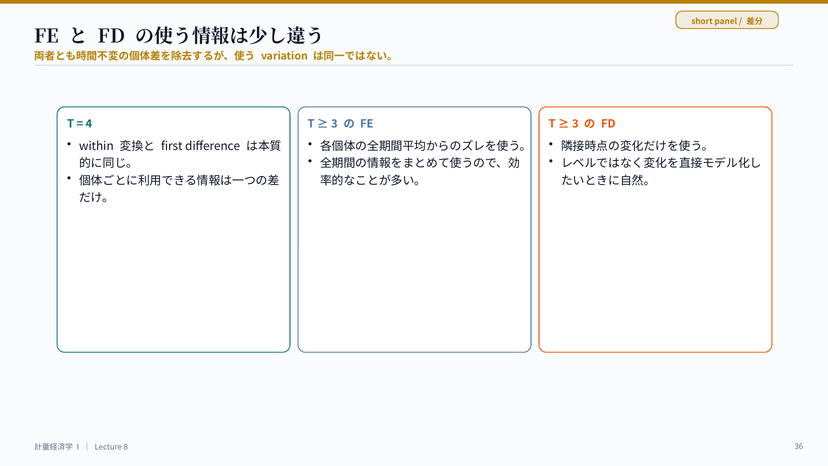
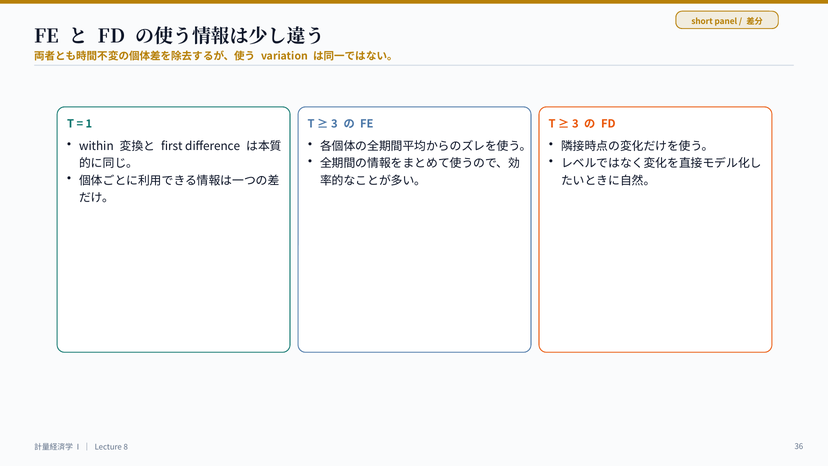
4: 4 -> 1 (89, 124)
